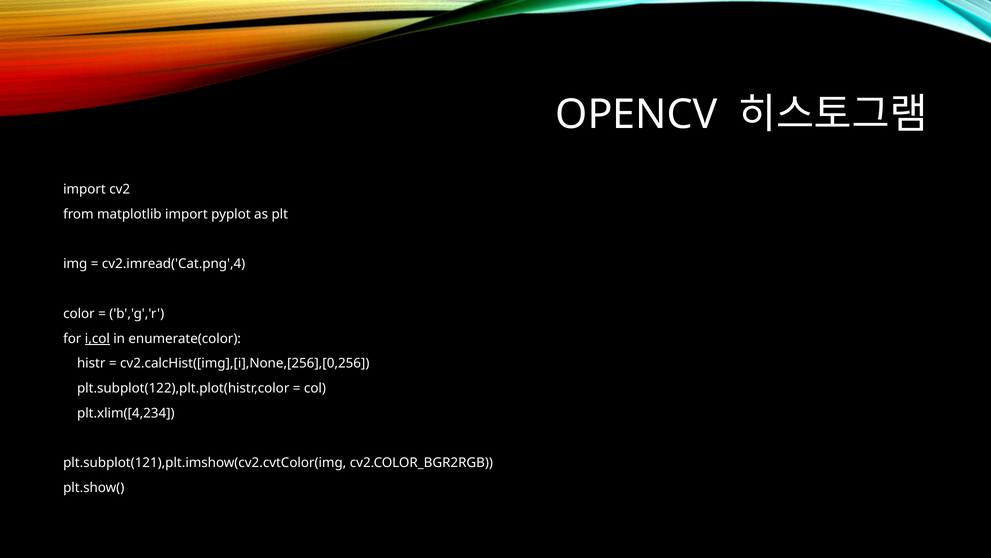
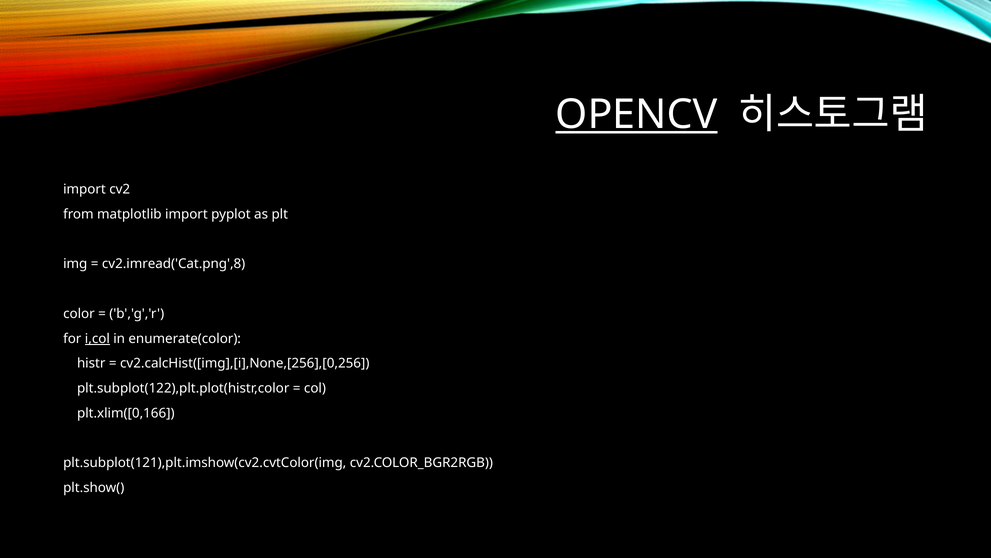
OPENCV underline: none -> present (636, 114)
cv2.imread('Cat.png',4: cv2.imread('Cat.png',4 -> cv2.imread('Cat.png',8 (174, 264)
plt.xlim([4,234: plt.xlim([4,234 -> plt.xlim([0,166 (126, 413)
